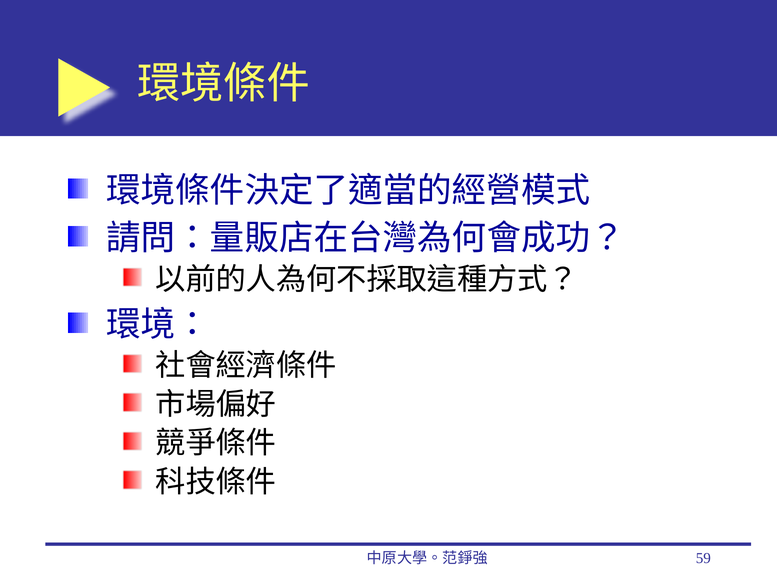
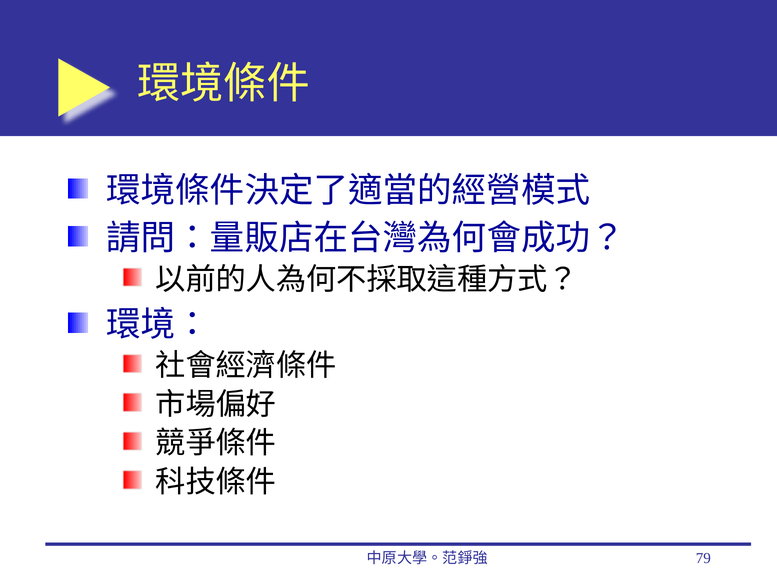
59: 59 -> 79 (703, 558)
